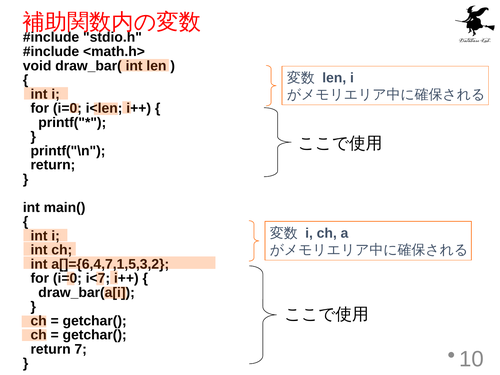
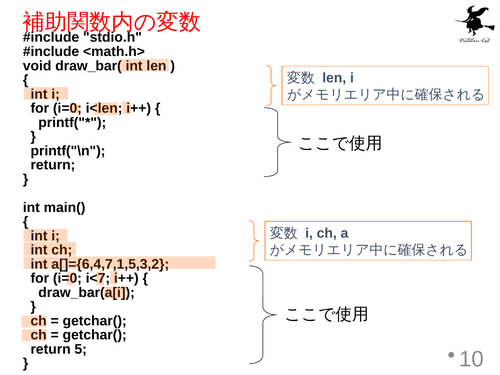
7: 7 -> 5 (81, 349)
